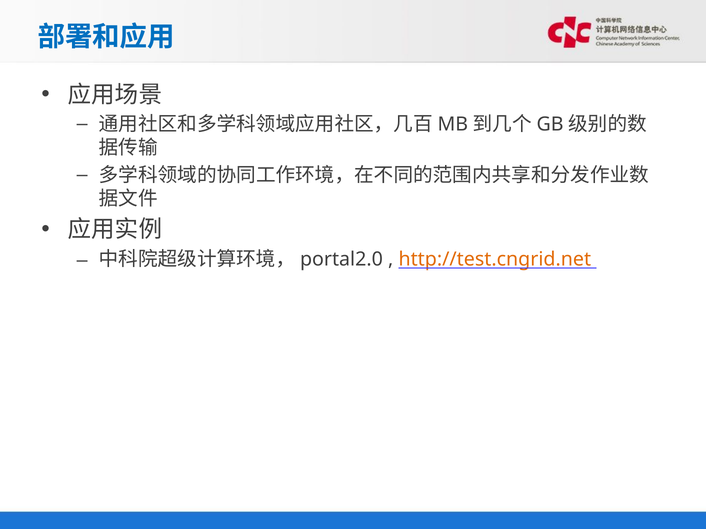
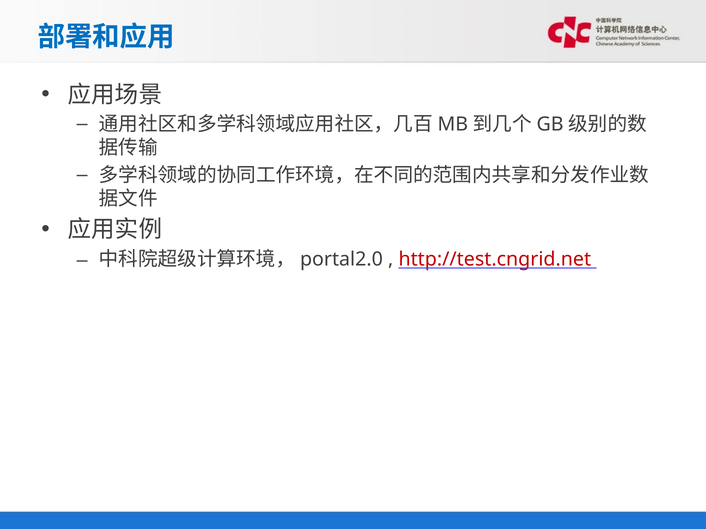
http://test.cngrid.net colour: orange -> red (495, 259)
